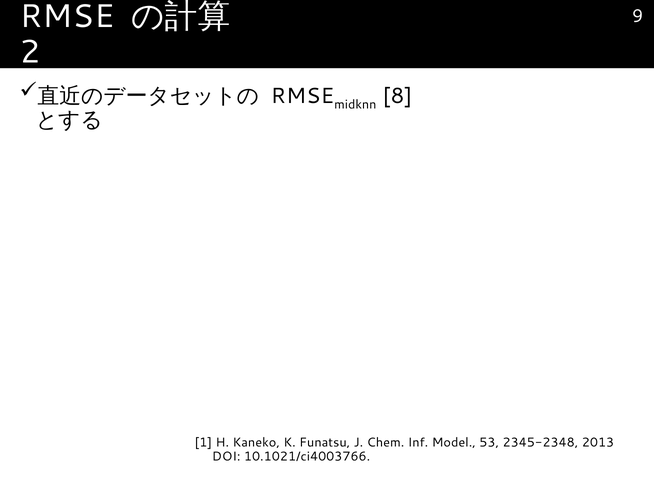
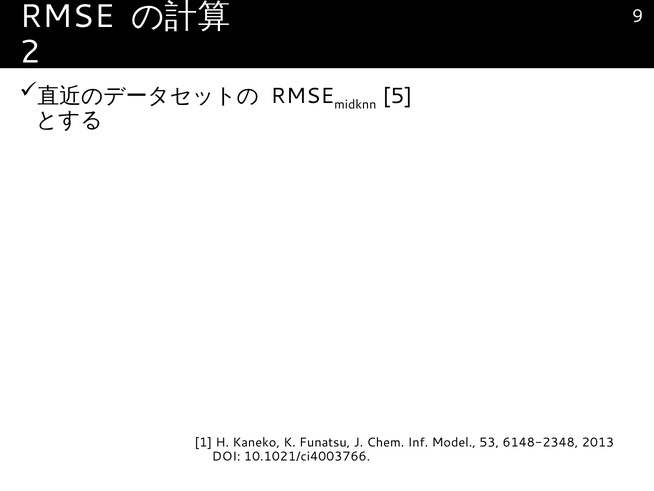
8: 8 -> 5 (397, 96)
2345-2348: 2345-2348 -> 6148-2348 (540, 442)
